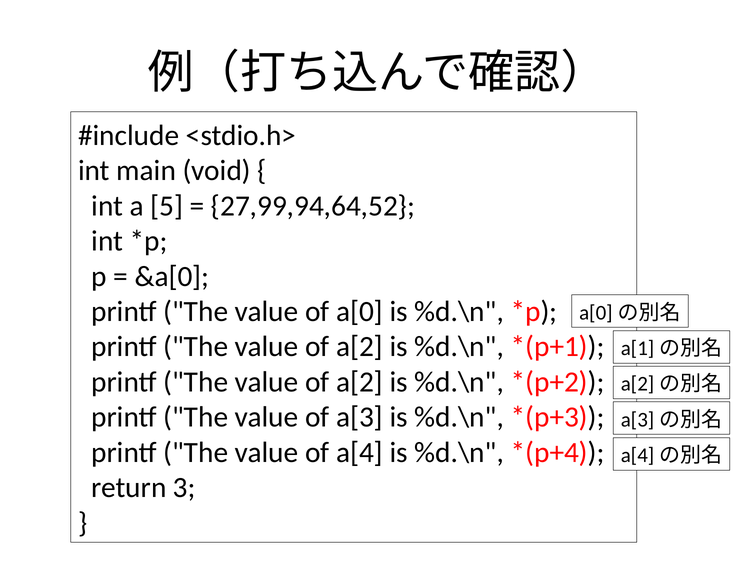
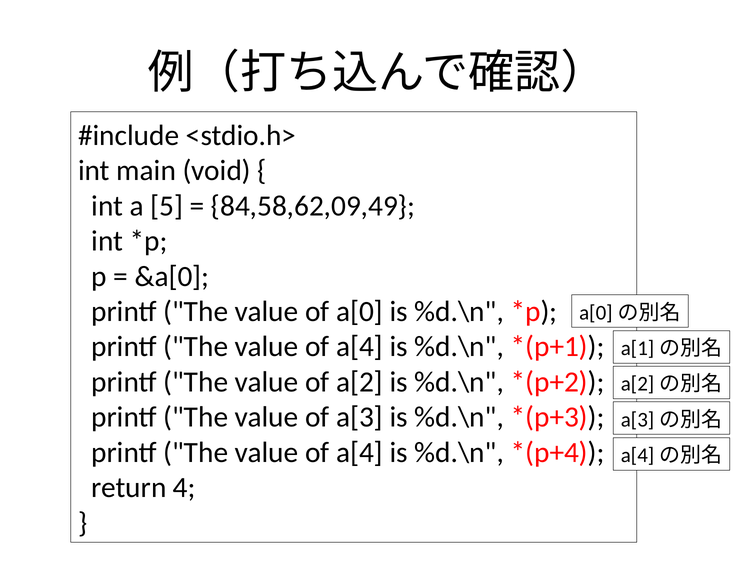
27,99,94,64,52: 27,99,94,64,52 -> 84,58,62,09,49 (313, 206)
a[2: a[2 -> a[4 (359, 347)
3: 3 -> 4 (184, 488)
